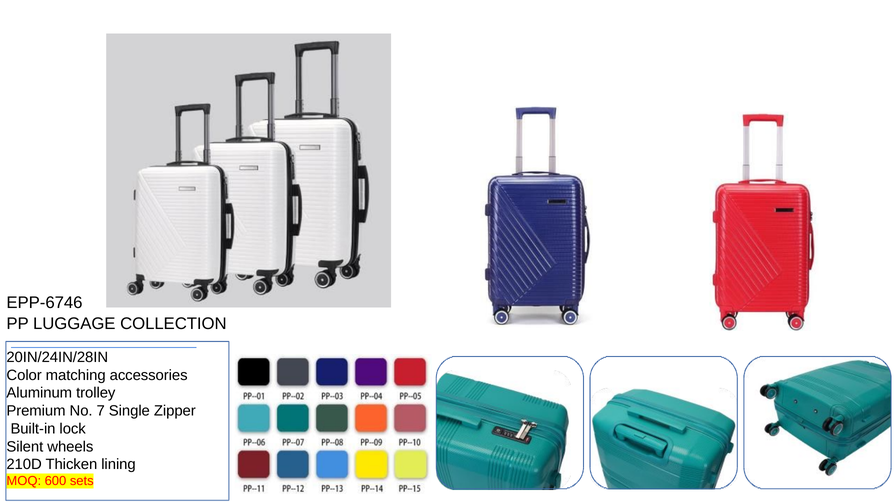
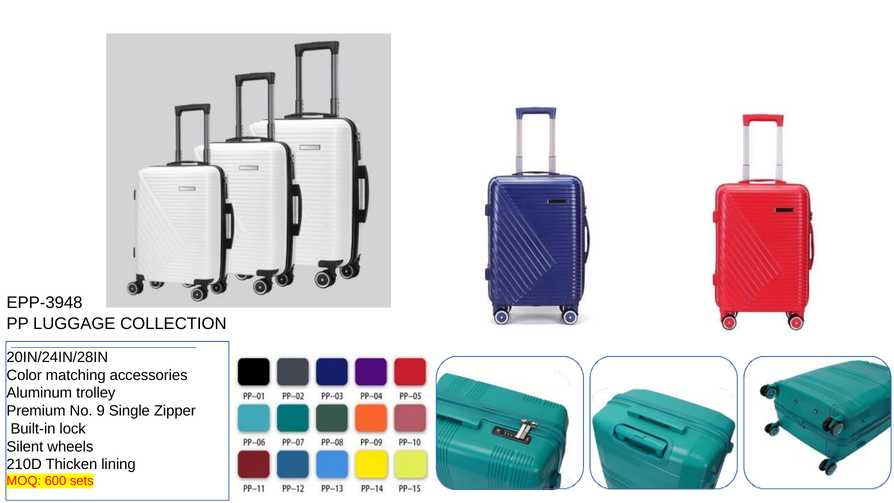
EPP-6746: EPP-6746 -> EPP-3948 (45, 303)
7: 7 -> 9 (101, 411)
